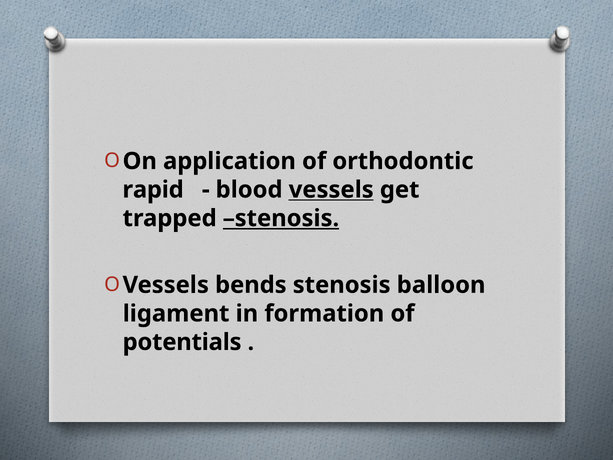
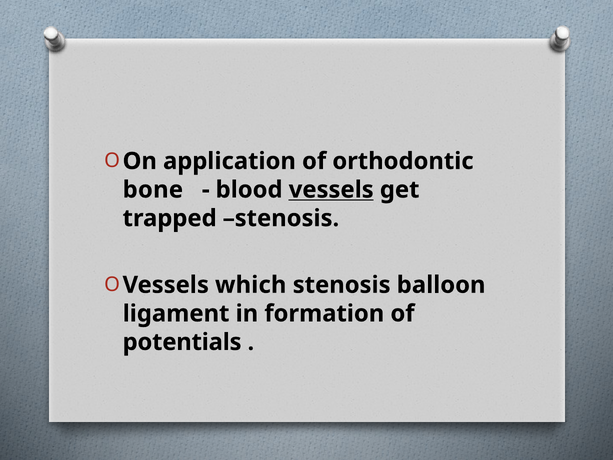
rapid: rapid -> bone (153, 190)
stenosis underline: present -> none (281, 218)
bends: bends -> which (251, 285)
